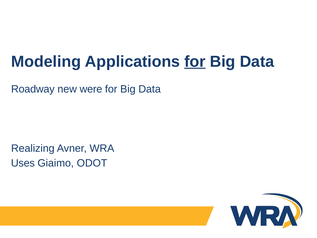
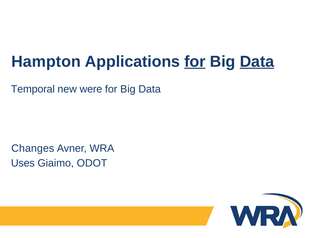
Modeling: Modeling -> Hampton (46, 61)
Data underline: none -> present (257, 61)
Roadway: Roadway -> Temporal (33, 89)
Realizing: Realizing -> Changes (33, 148)
